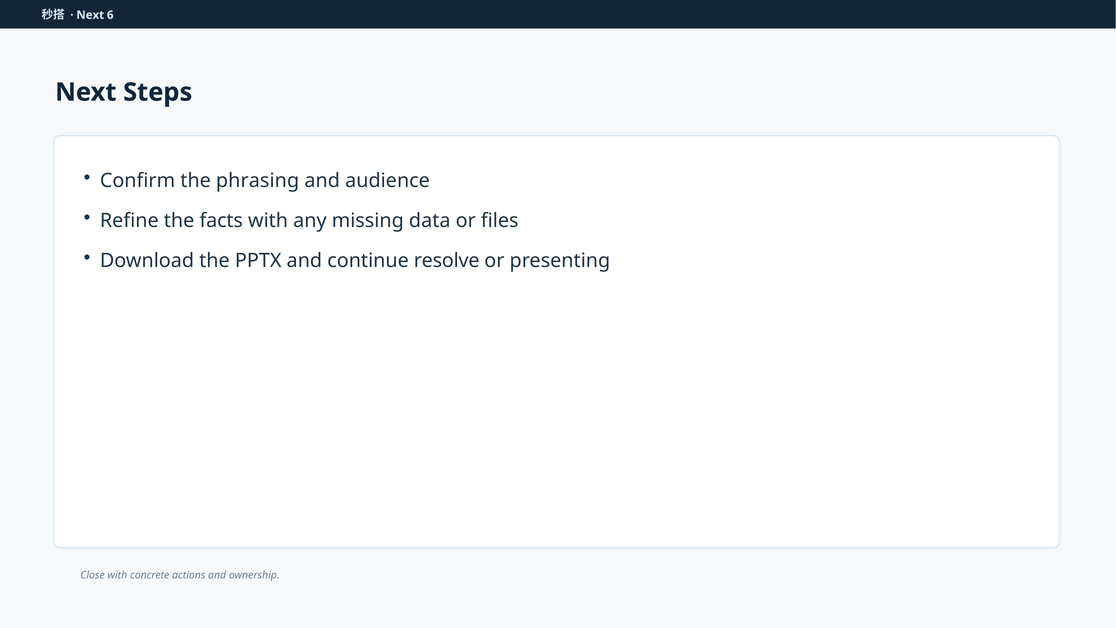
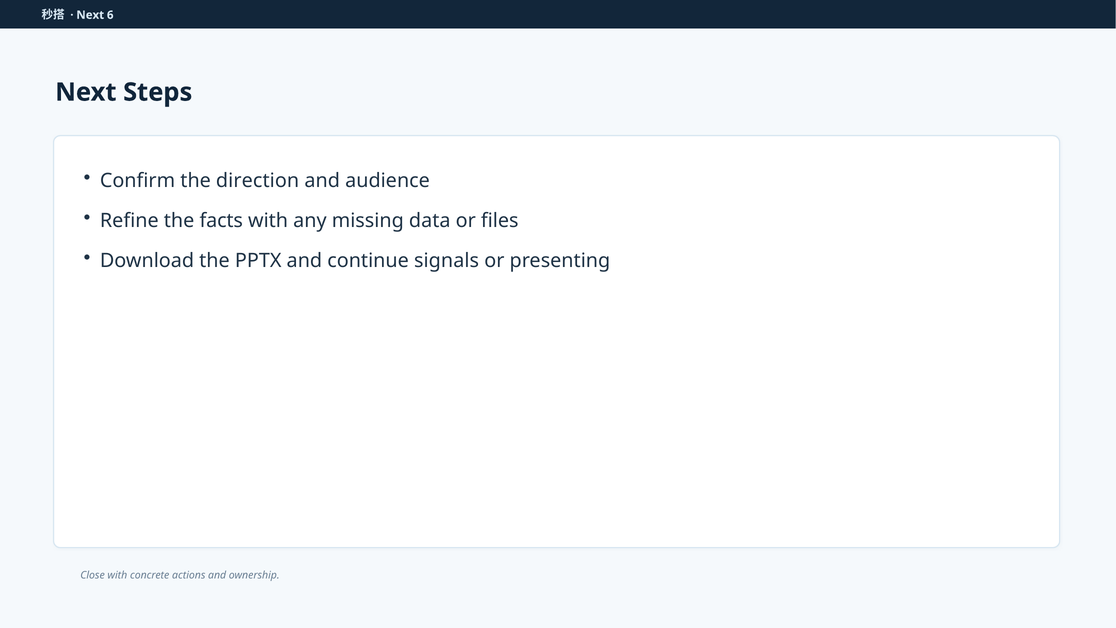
phrasing: phrasing -> direction (258, 181)
resolve: resolve -> signals (447, 261)
